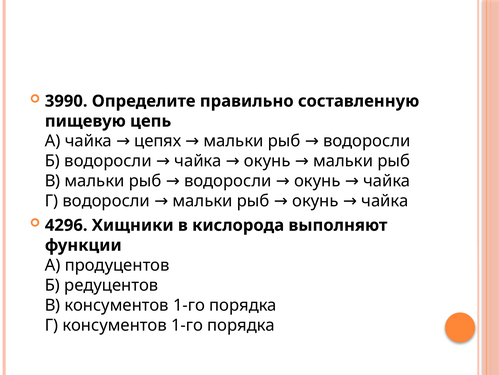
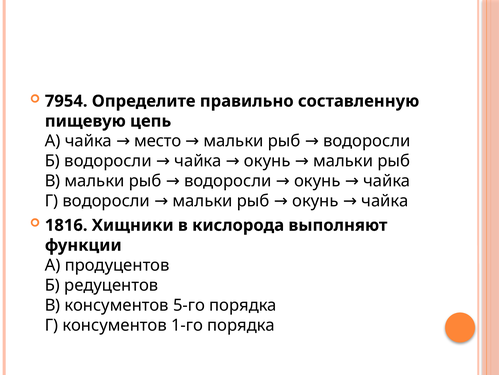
3990: 3990 -> 7954 (66, 101)
цепях: цепях -> место (158, 141)
4296: 4296 -> 1816 (66, 225)
В консументов 1-го: 1-го -> 5-го (189, 305)
